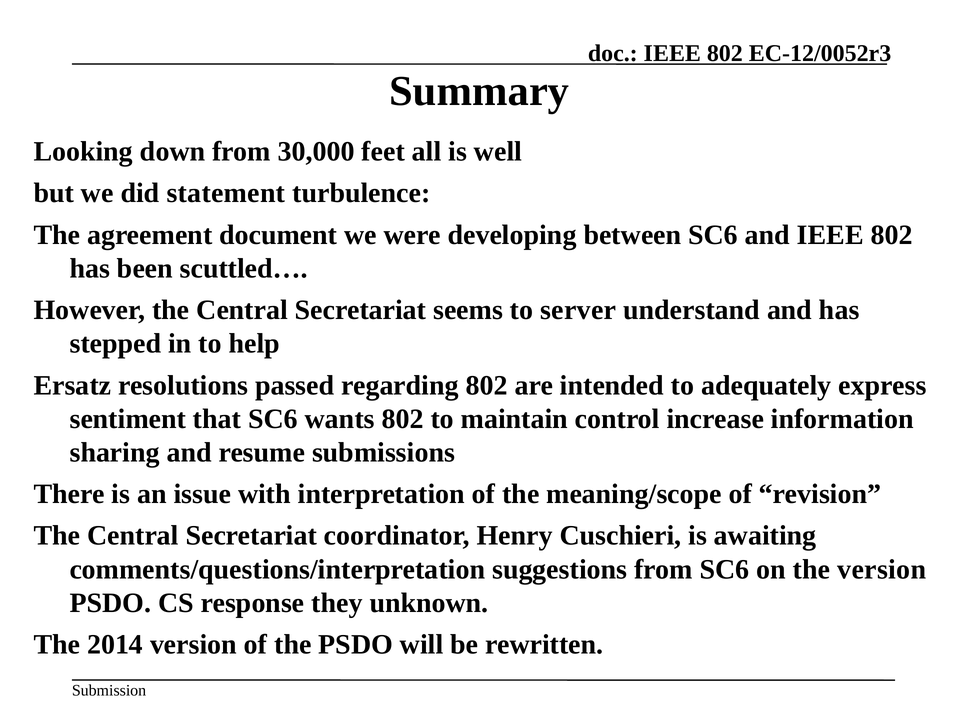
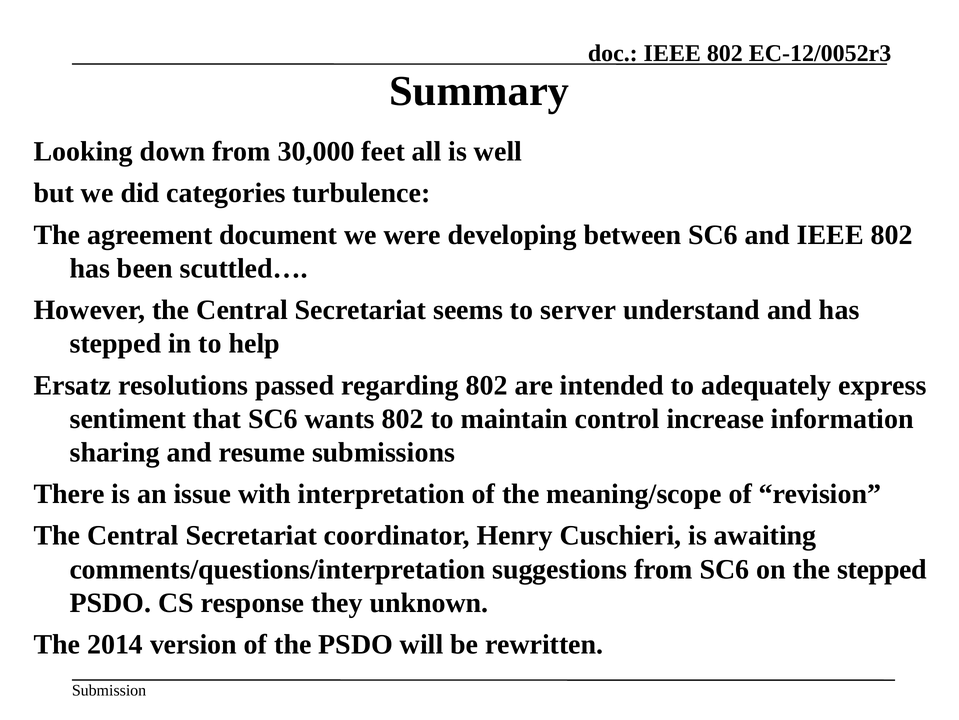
statement: statement -> categories (226, 193)
the version: version -> stepped (882, 569)
